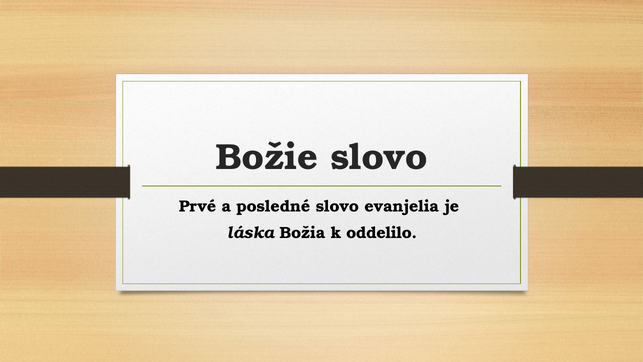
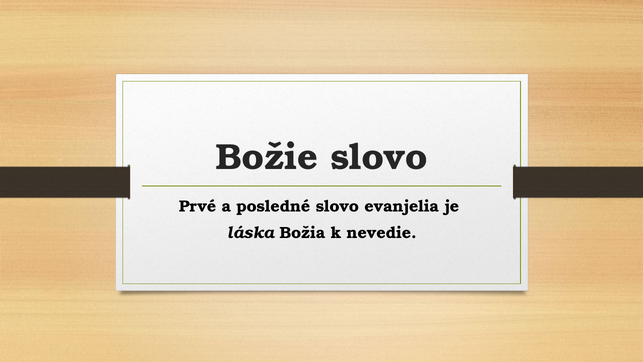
oddelilo: oddelilo -> nevedie (382, 233)
